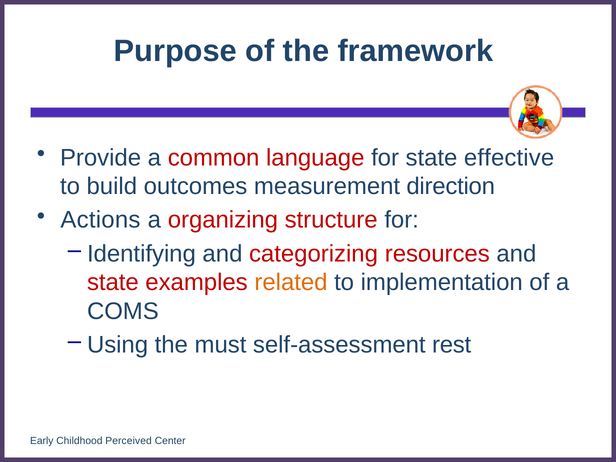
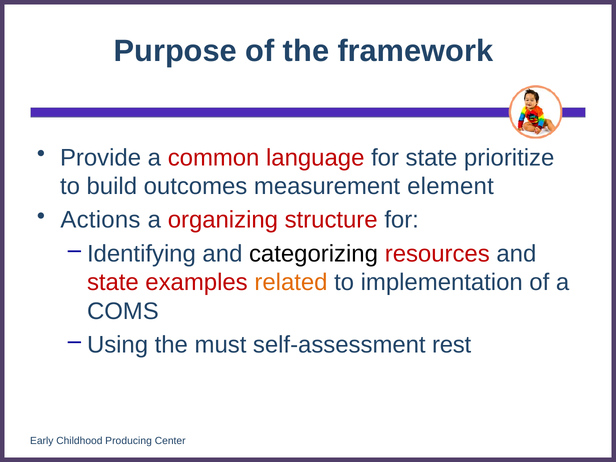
effective: effective -> prioritize (509, 158)
direction: direction -> element (450, 186)
categorizing colour: red -> black (314, 254)
Perceived: Perceived -> Producing (129, 441)
